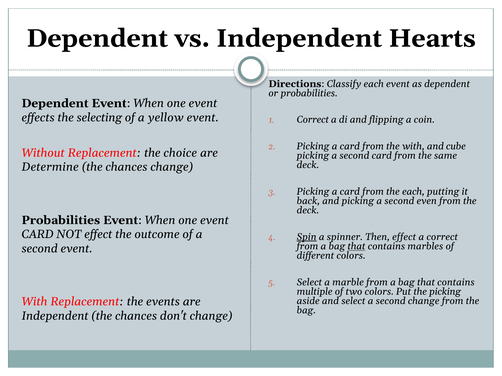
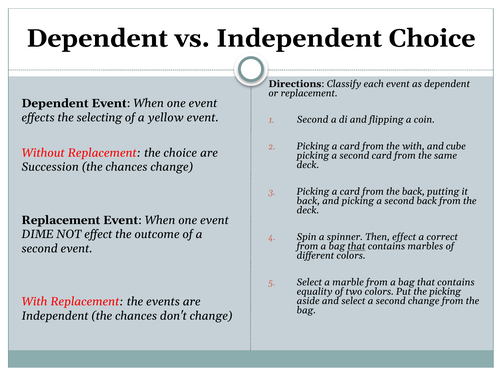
Independent Hearts: Hearts -> Choice (432, 38)
or probabilities: probabilities -> replacement (309, 93)
Correct: Correct -> Second (313, 120)
Determine: Determine -> Succession (50, 167)
the each: each -> back (413, 192)
second even: even -> back (427, 201)
Probabilities: Probabilities -> Replacement (61, 220)
CARD: CARD -> DIME (38, 235)
Spin underline: present -> none (307, 237)
multiple: multiple -> equality (315, 292)
